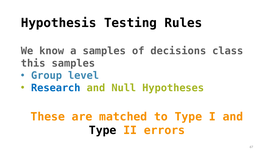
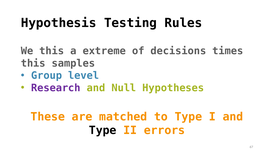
We know: know -> this (52, 51)
a samples: samples -> extreme (104, 51)
class: class -> times (228, 51)
Research colour: blue -> purple (56, 88)
